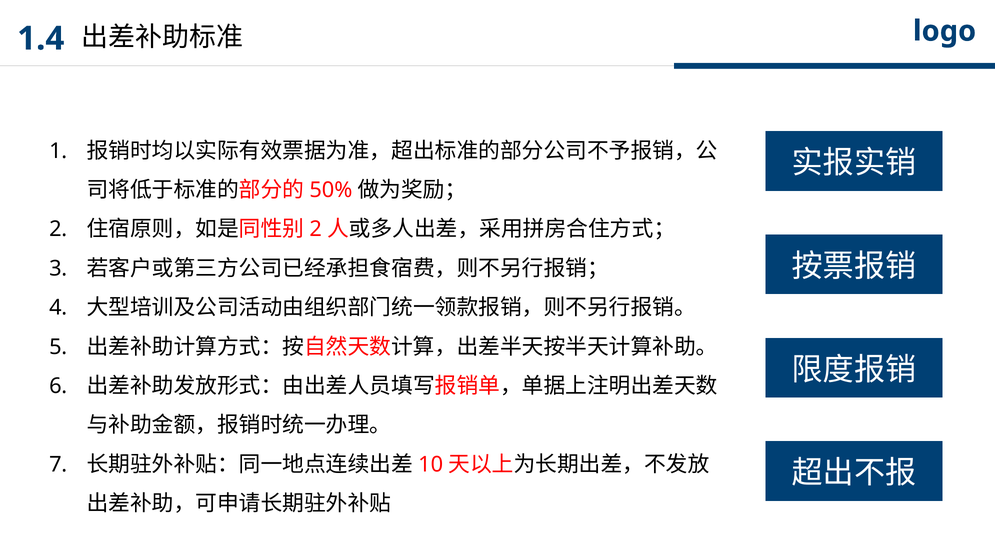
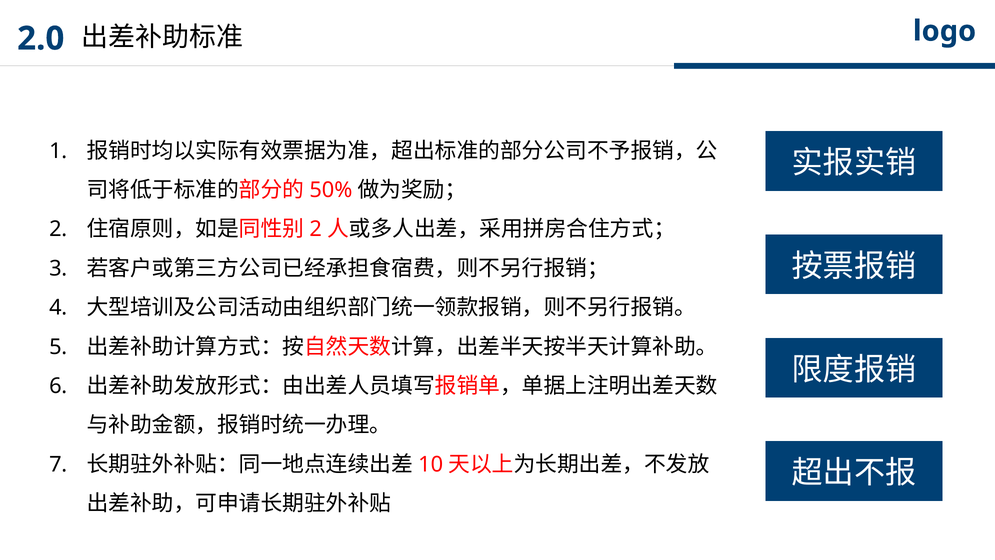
1.4: 1.4 -> 2.0 (41, 39)
